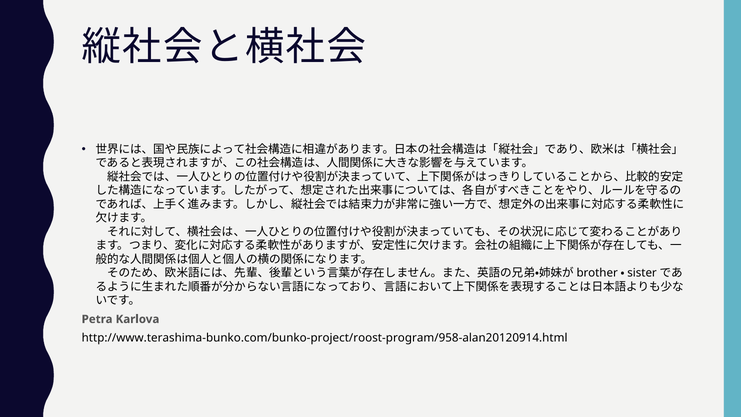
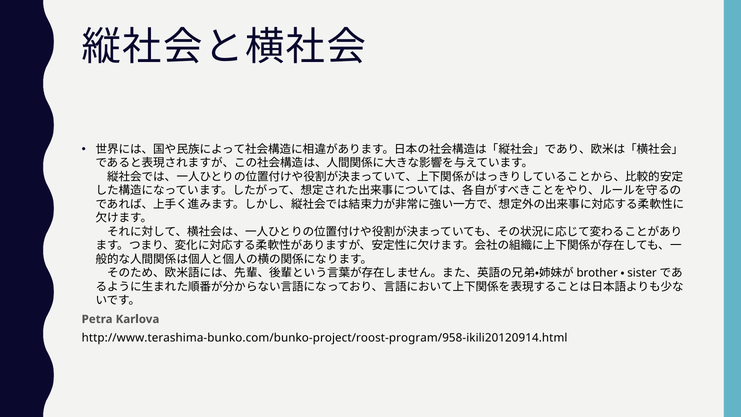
http://www.terashima-bunko.com/bunko-project/roost-program/958-alan20120914.html: http://www.terashima-bunko.com/bunko-project/roost-program/958-alan20120914.html -> http://www.terashima-bunko.com/bunko-project/roost-program/958-ikili20120914.html (325, 338)
